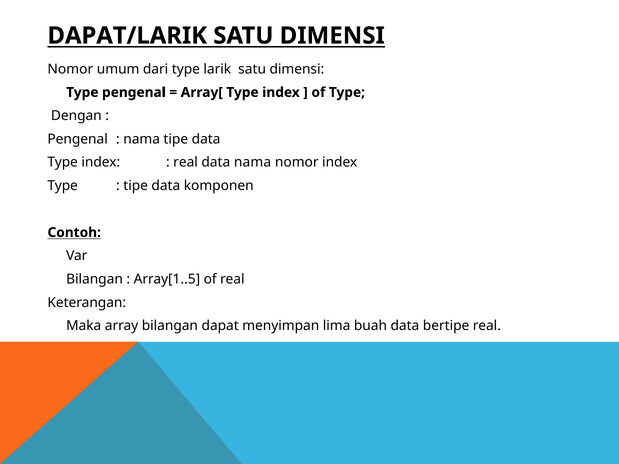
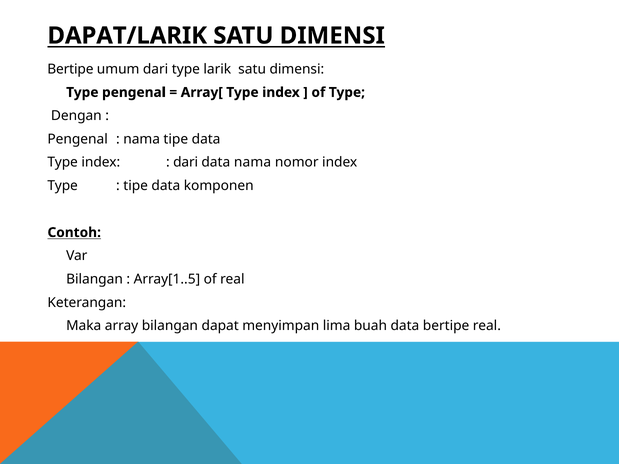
Nomor: Nomor -> Bertipe (70, 69)
real: real -> dari (186, 163)
